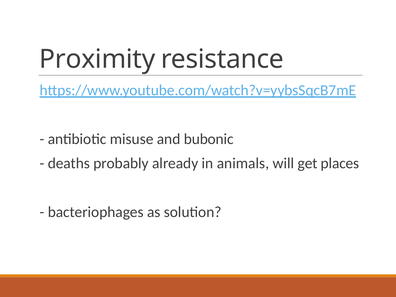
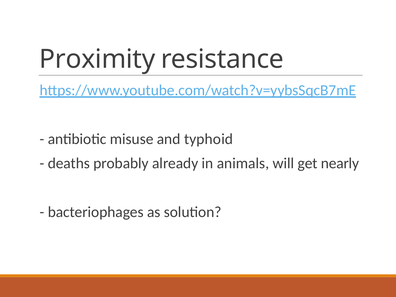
bubonic: bubonic -> typhoid (209, 139)
places: places -> nearly (340, 163)
